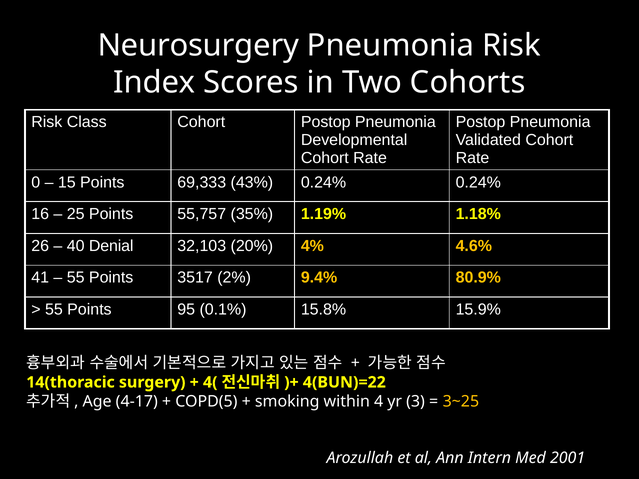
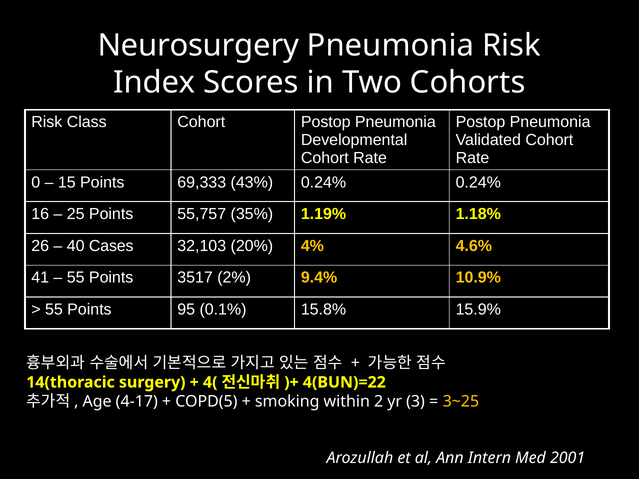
Denial: Denial -> Cases (111, 246)
80.9%: 80.9% -> 10.9% (478, 278)
4: 4 -> 2 (379, 402)
